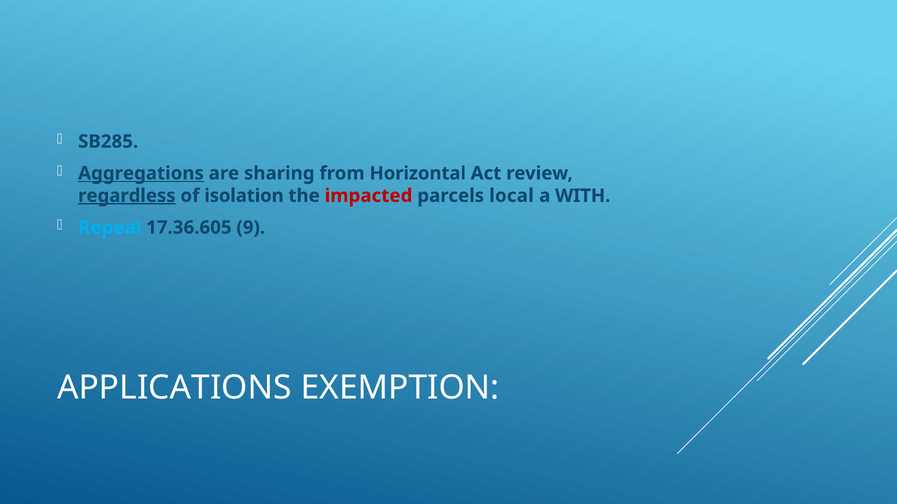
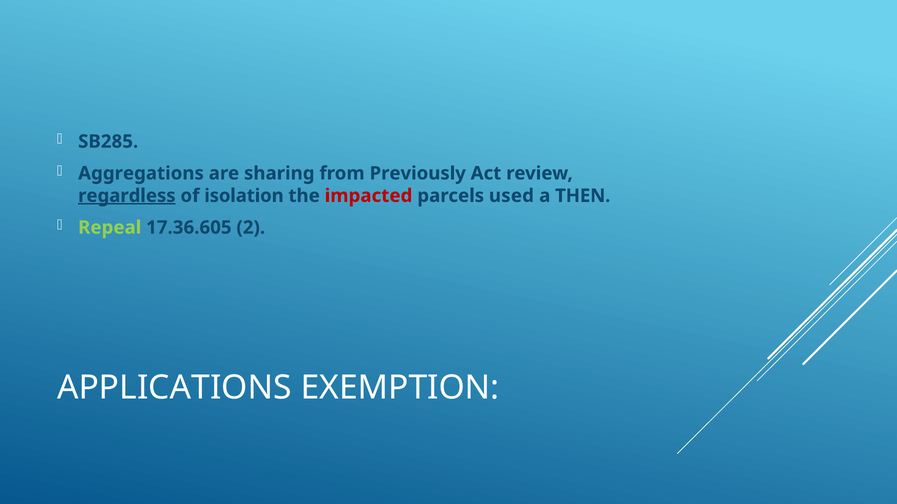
Aggregations underline: present -> none (141, 174)
Horizontal: Horizontal -> Previously (418, 174)
local: local -> used (511, 196)
WITH: WITH -> THEN (583, 196)
Repeal colour: light blue -> light green (110, 228)
9: 9 -> 2 (251, 228)
